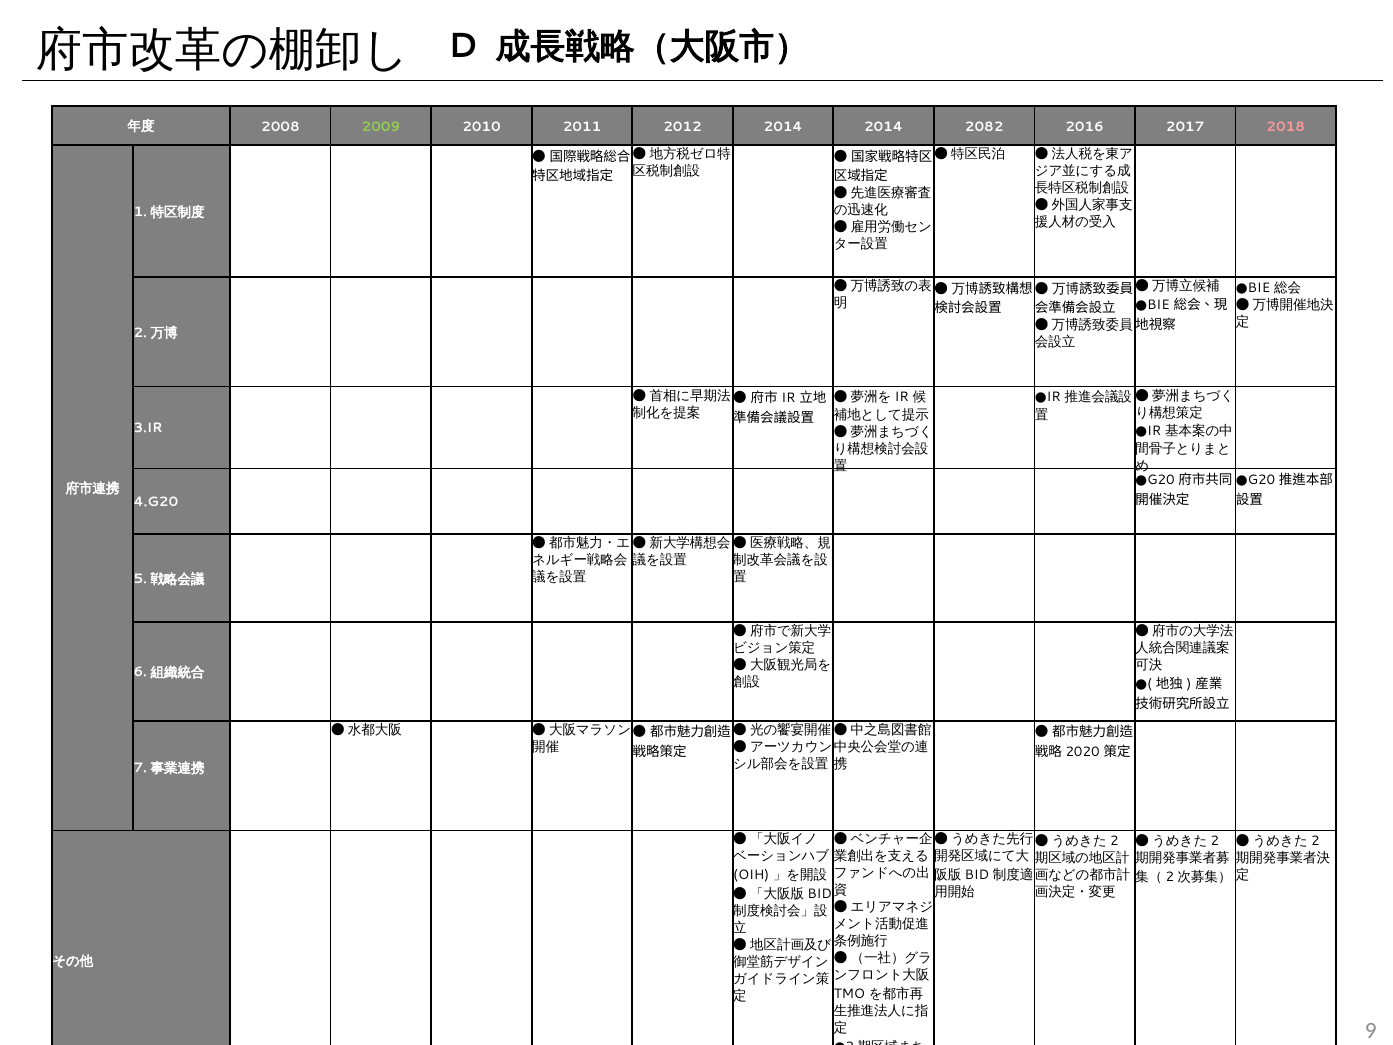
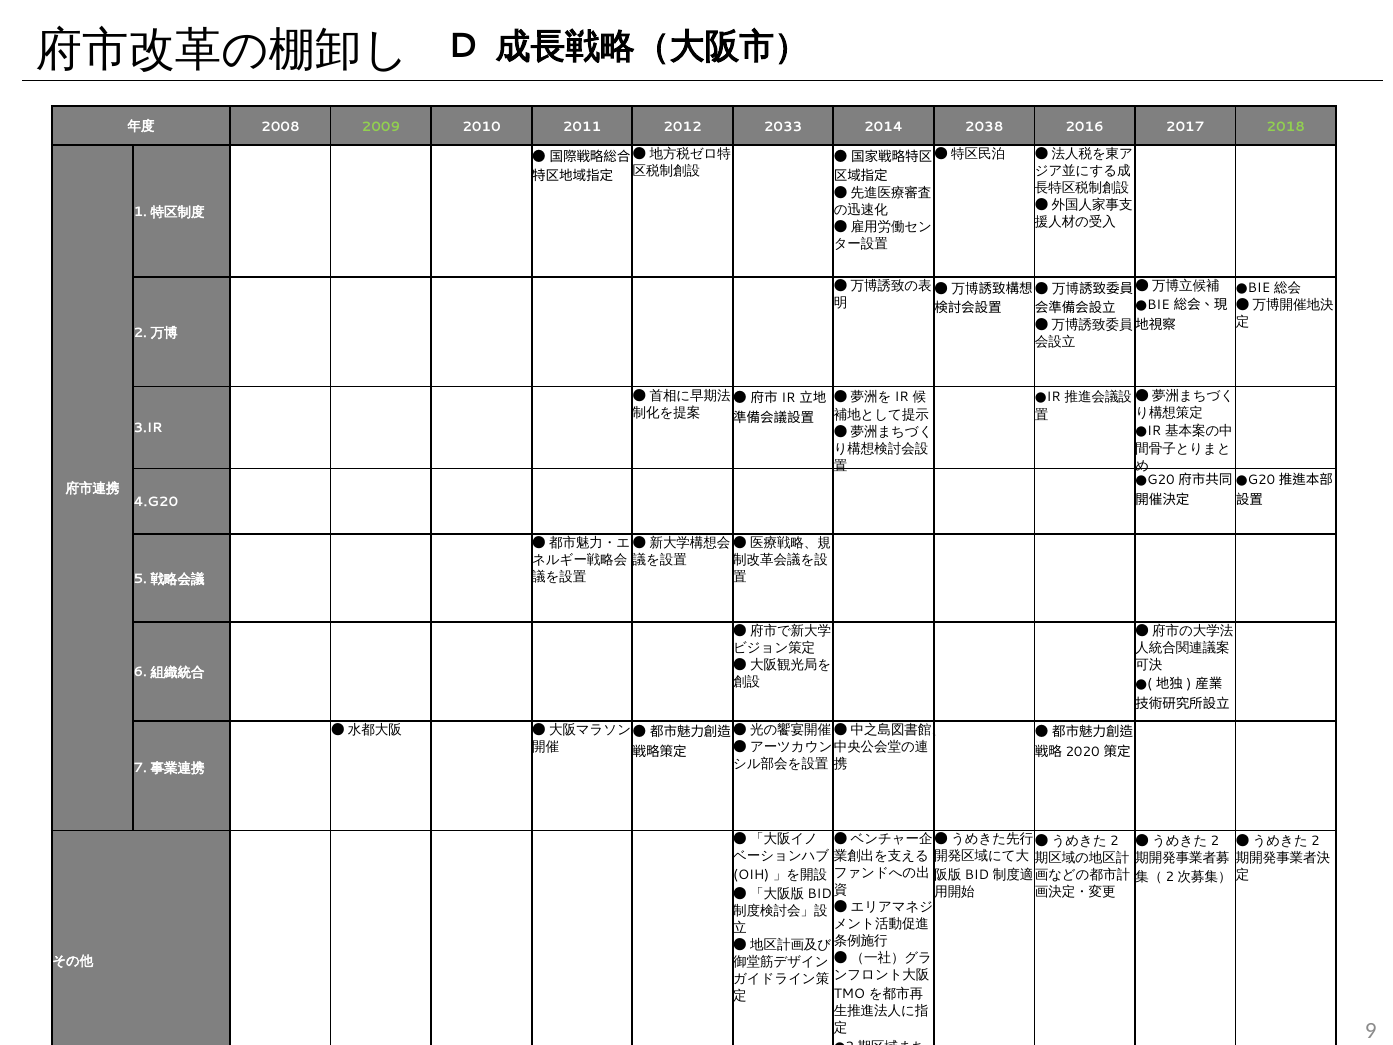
2012 2014: 2014 -> 2033 (783, 127)
2082: 2082 -> 2038 (984, 127)
2018 colour: pink -> light green (1286, 127)
